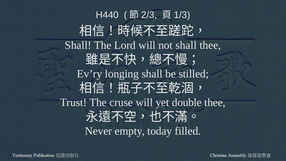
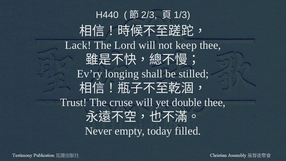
Shall: Shall -> Lack (78, 45)
not shall: shall -> keep (186, 45)
